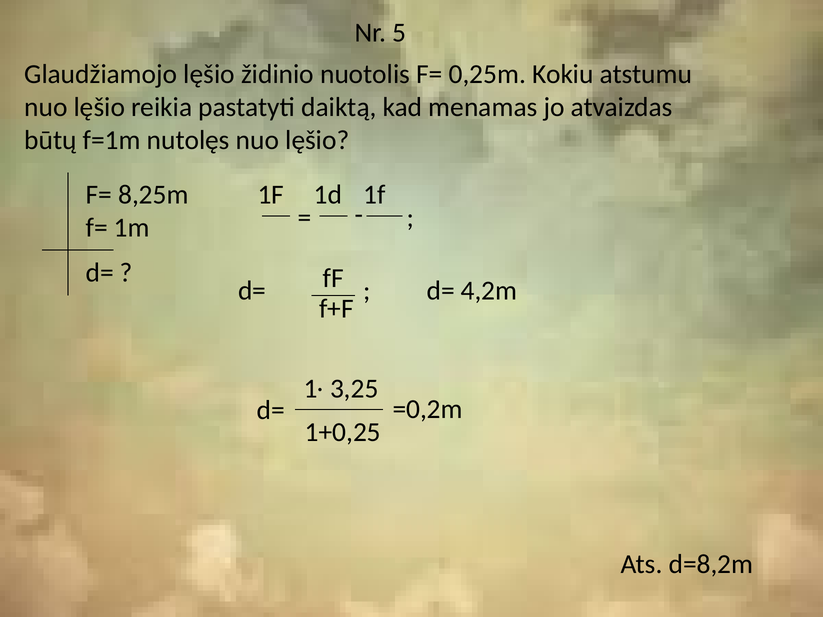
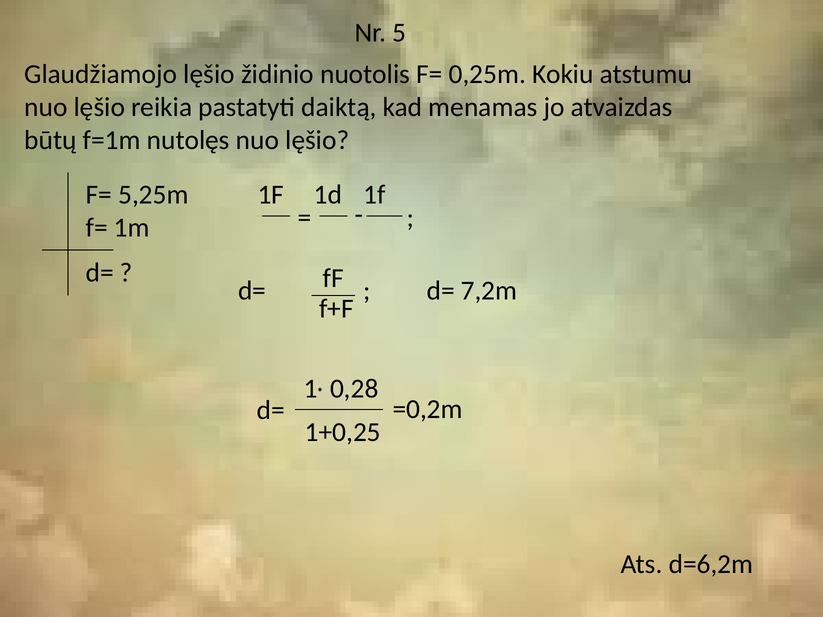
8,25m: 8,25m -> 5,25m (153, 195)
4,2m: 4,2m -> 7,2m (489, 291)
3,25: 3,25 -> 0,28 (354, 389)
d=8,2m: d=8,2m -> d=6,2m (711, 564)
